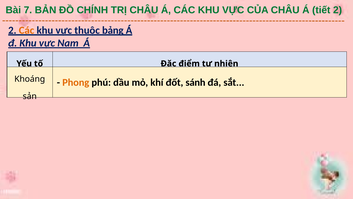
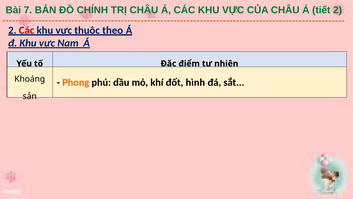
Các colour: orange -> red (27, 30)
bảng: bảng -> theo (113, 30)
sánh: sánh -> hình (195, 82)
